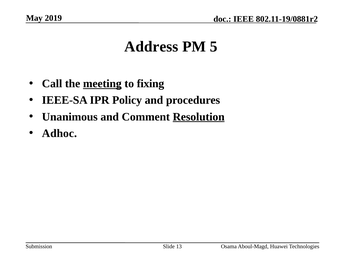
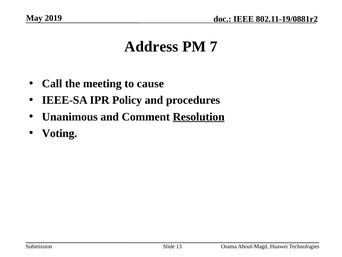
5: 5 -> 7 (214, 47)
meeting underline: present -> none (102, 83)
fixing: fixing -> cause (150, 83)
Adhoc: Adhoc -> Voting (60, 133)
